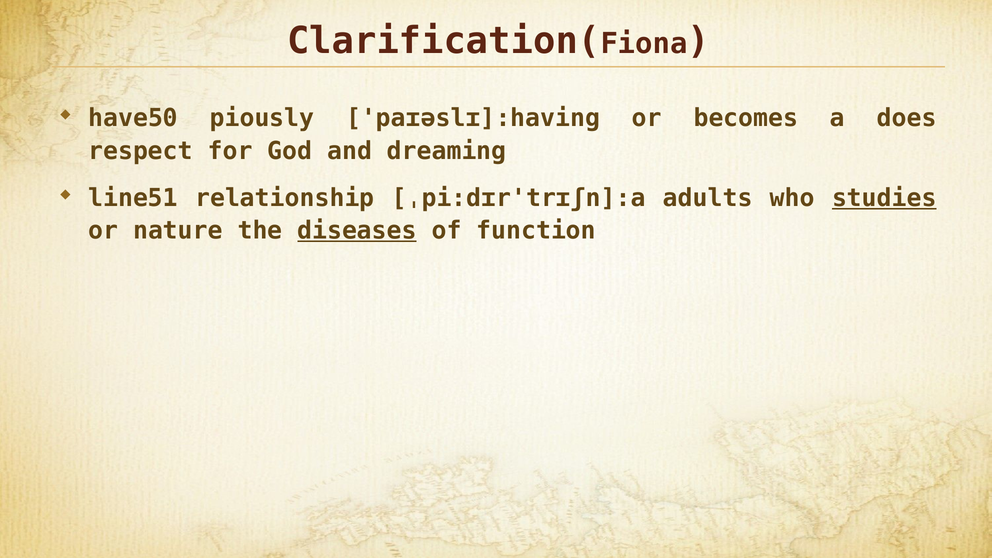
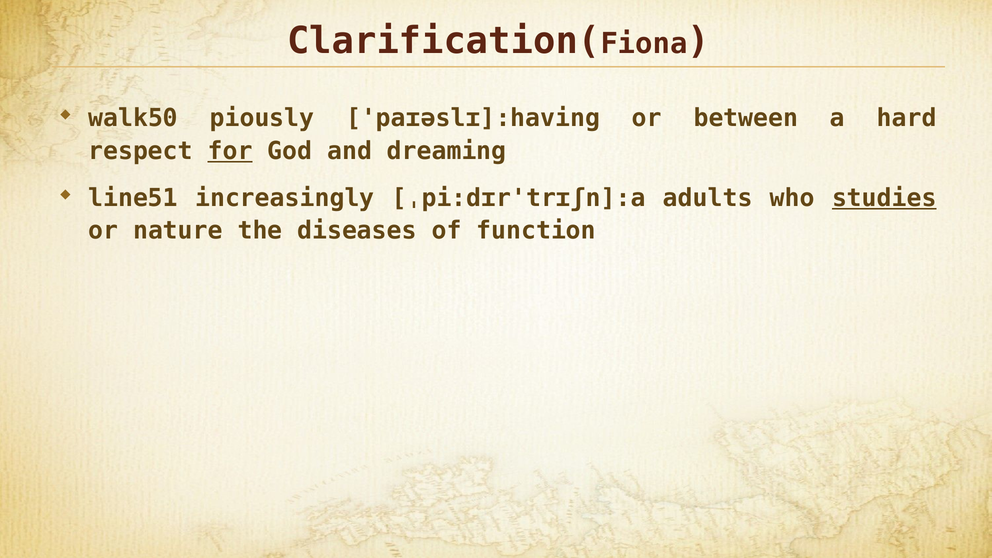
have50: have50 -> walk50 (133, 118)
becomes: becomes -> between (746, 118)
does: does -> hard (907, 118)
for underline: none -> present (230, 151)
relationship: relationship -> increasingly (285, 198)
diseases underline: present -> none (357, 231)
